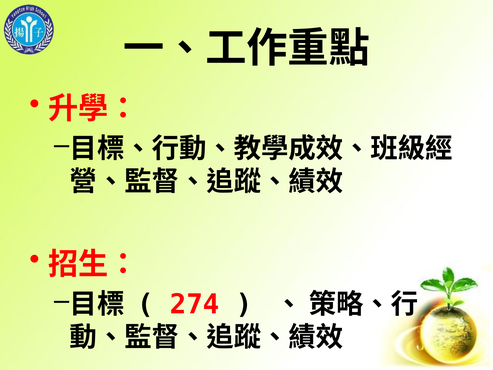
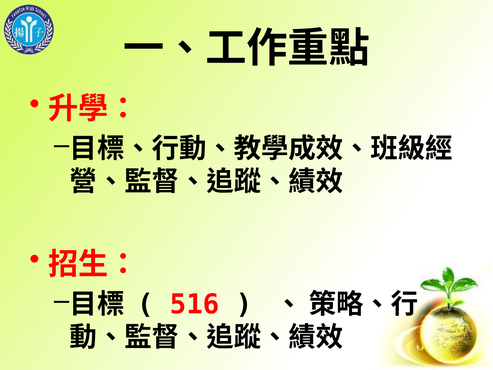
274: 274 -> 516 (195, 304)
